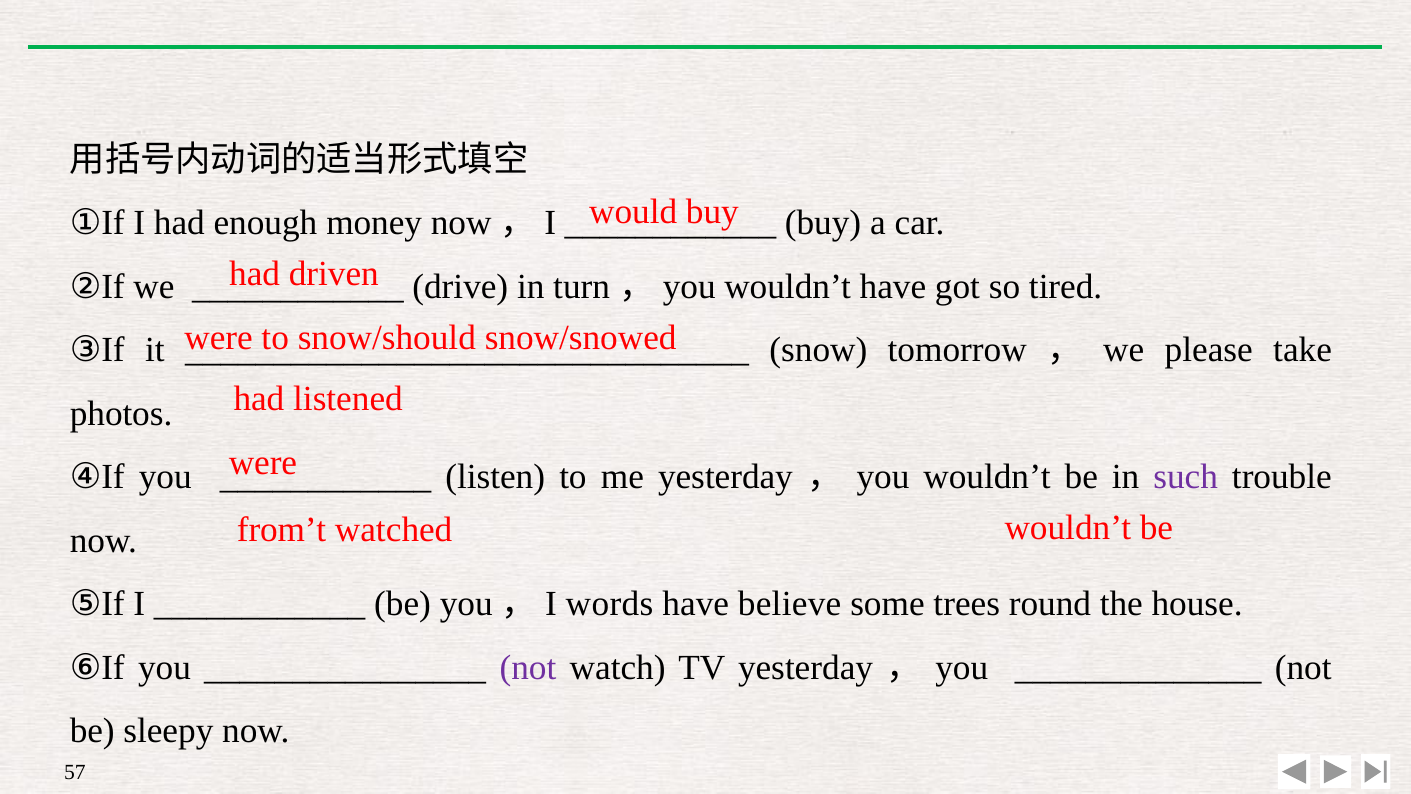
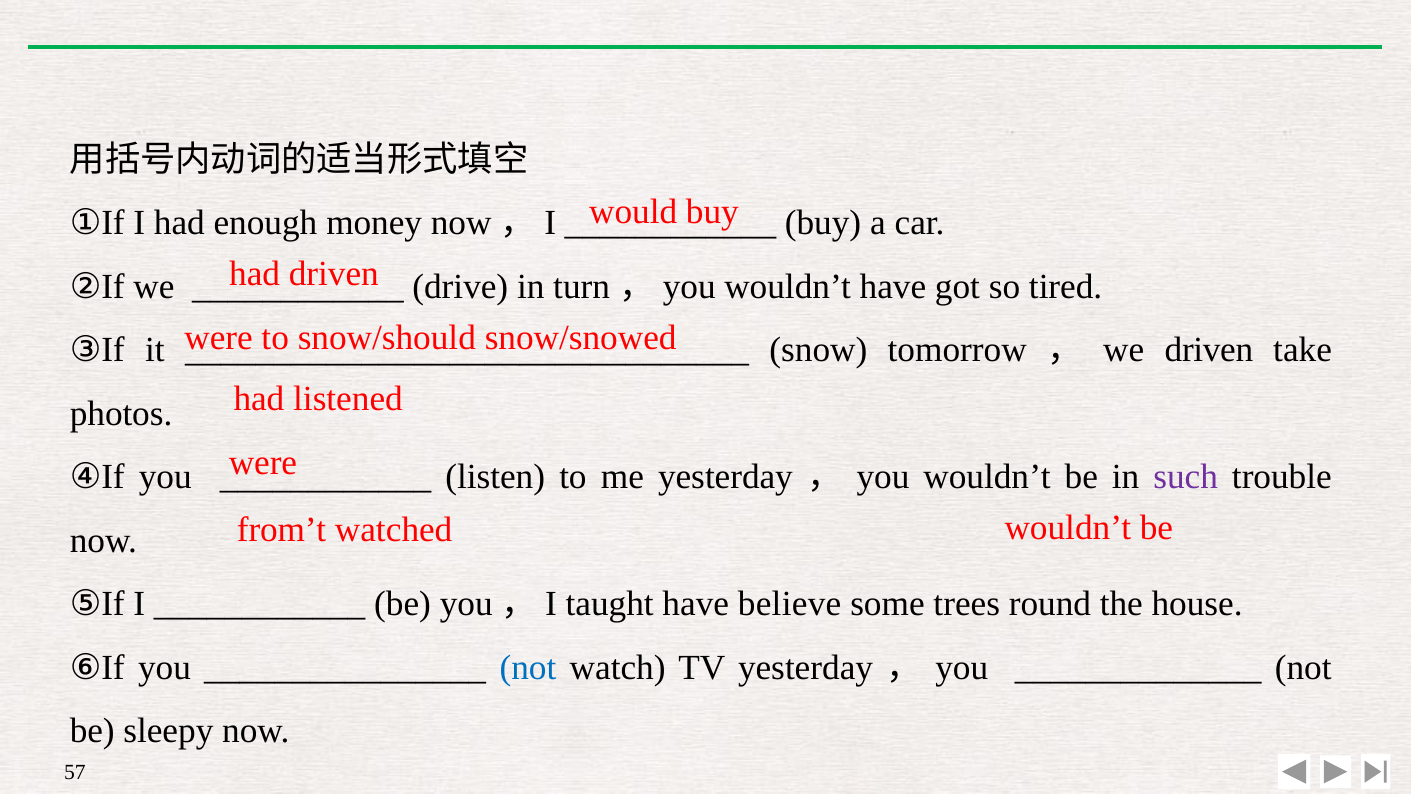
we please: please -> driven (1209, 350)
words: words -> taught (610, 604)
not colour: purple -> blue (528, 667)
